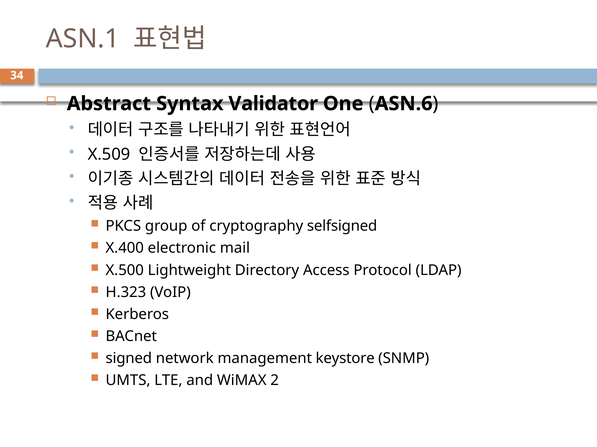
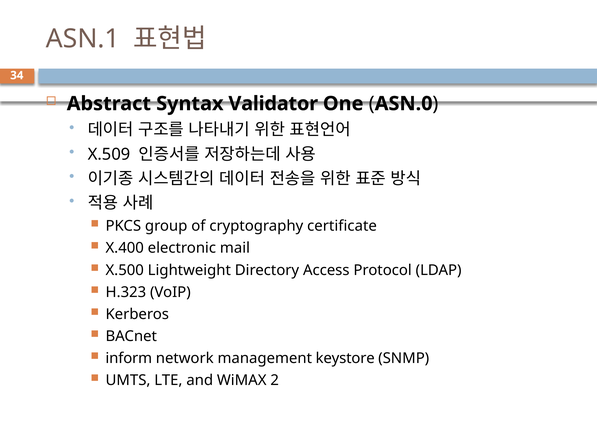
ASN.6: ASN.6 -> ASN.0 (404, 104)
selfsigned: selfsigned -> certificate (342, 226)
signed: signed -> inform (129, 359)
